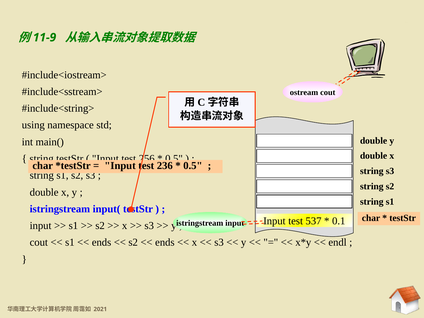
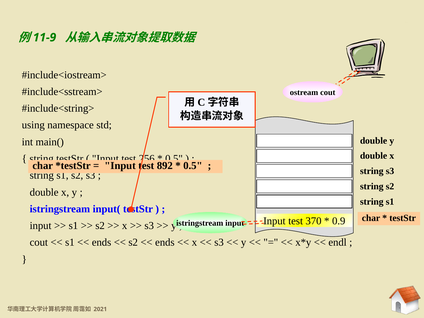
236: 236 -> 892 (165, 166)
537: 537 -> 370 (314, 221)
0.1: 0.1 -> 0.9 (339, 221)
